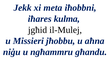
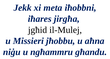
kulma: kulma -> jirgħa (67, 19)
